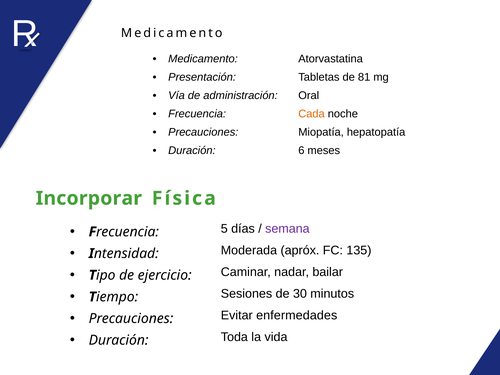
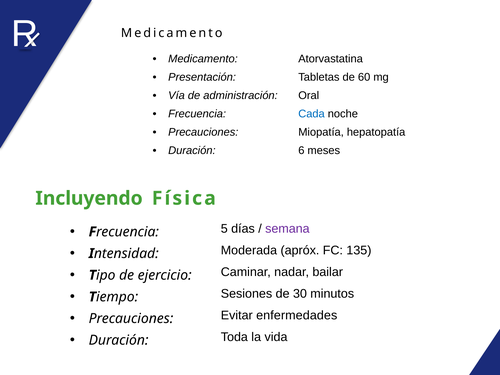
81: 81 -> 60 (364, 77)
Cada colour: orange -> blue (312, 114)
Incorporar: Incorporar -> Incluyendo (89, 198)
